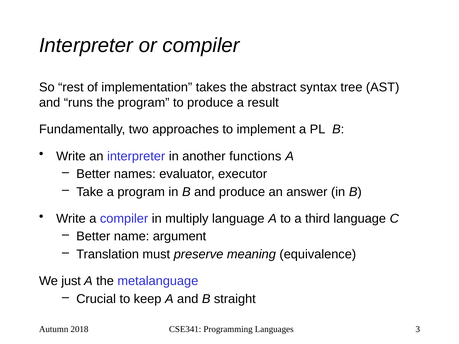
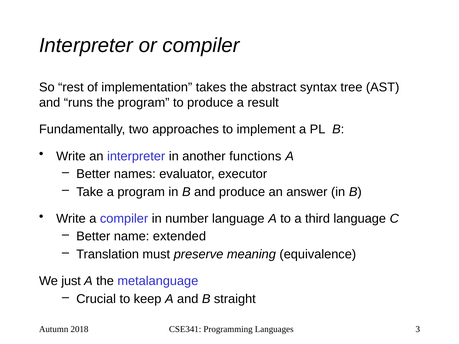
multiply: multiply -> number (187, 219)
argument: argument -> extended (179, 237)
